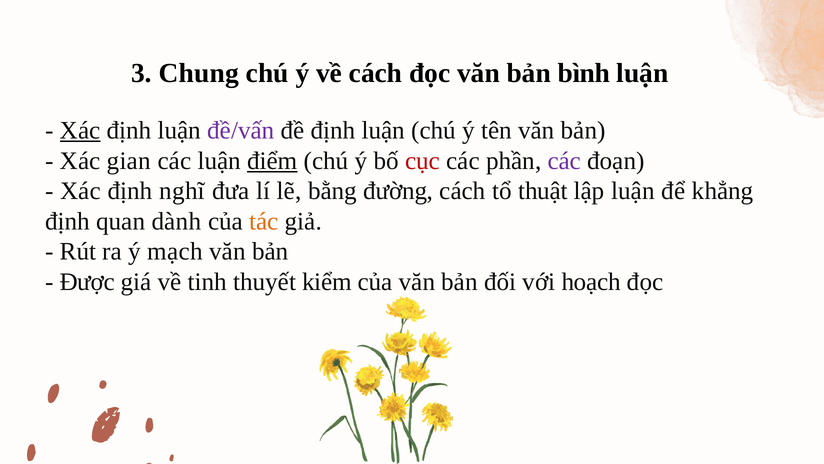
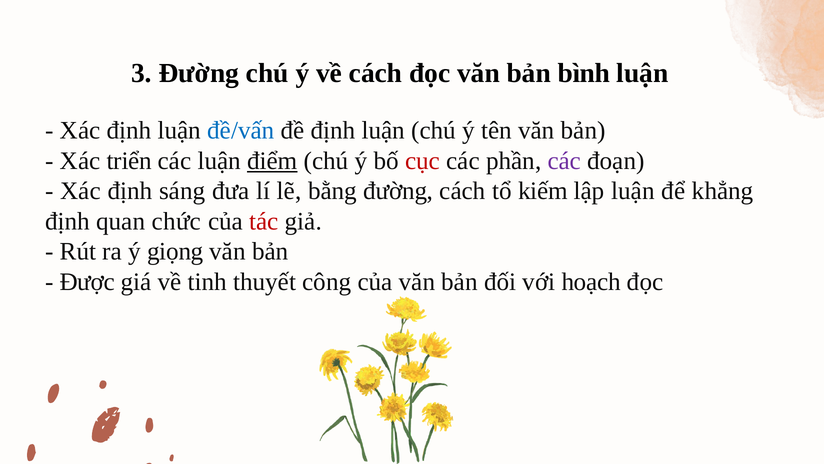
3 Chung: Chung -> Đường (199, 73)
Xác underline: present -> none (80, 130)
đề/vấn colour: purple -> blue (241, 130)
gian: gian -> triển (129, 161)
nghĩ: nghĩ -> sáng (182, 191)
thuật: thuật -> kiếm (543, 191)
dành: dành -> chức (176, 221)
tác colour: orange -> red (264, 221)
mạch: mạch -> giọng (175, 251)
kiểm: kiểm -> công (327, 281)
